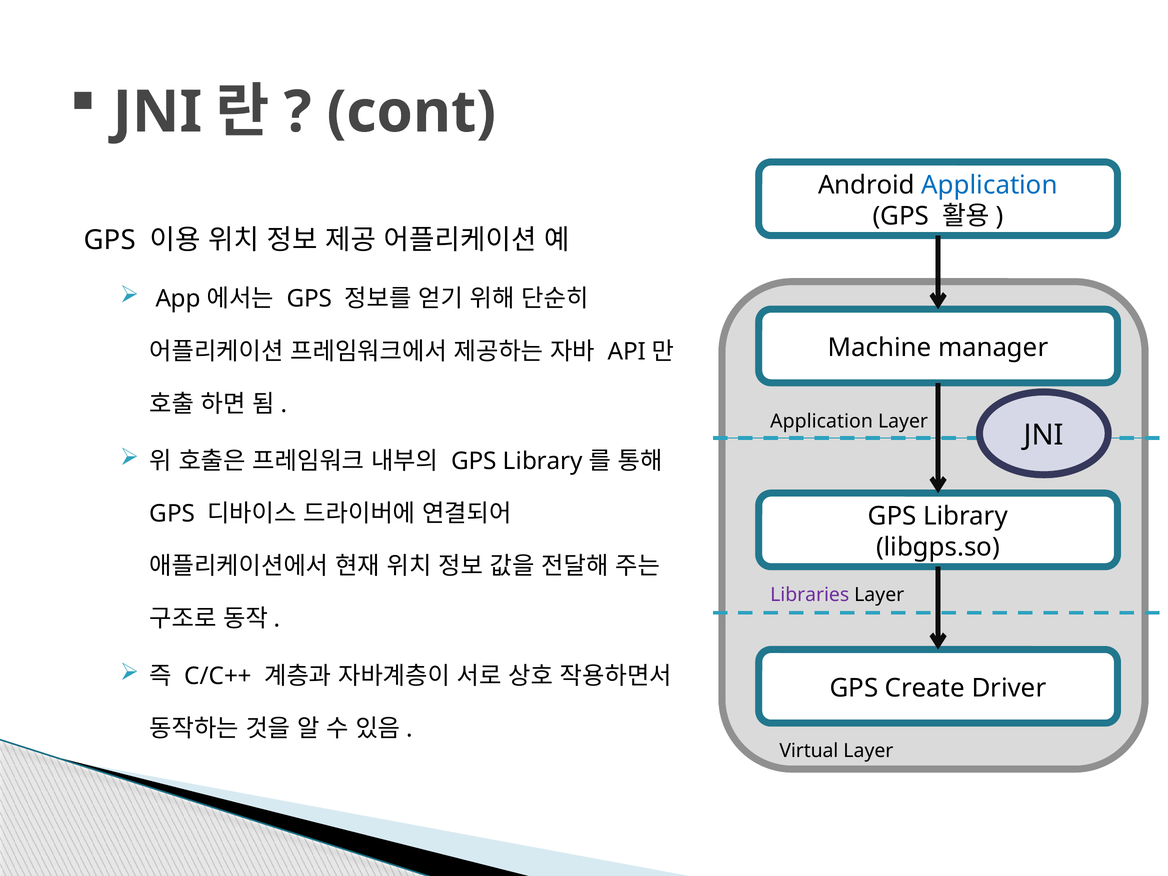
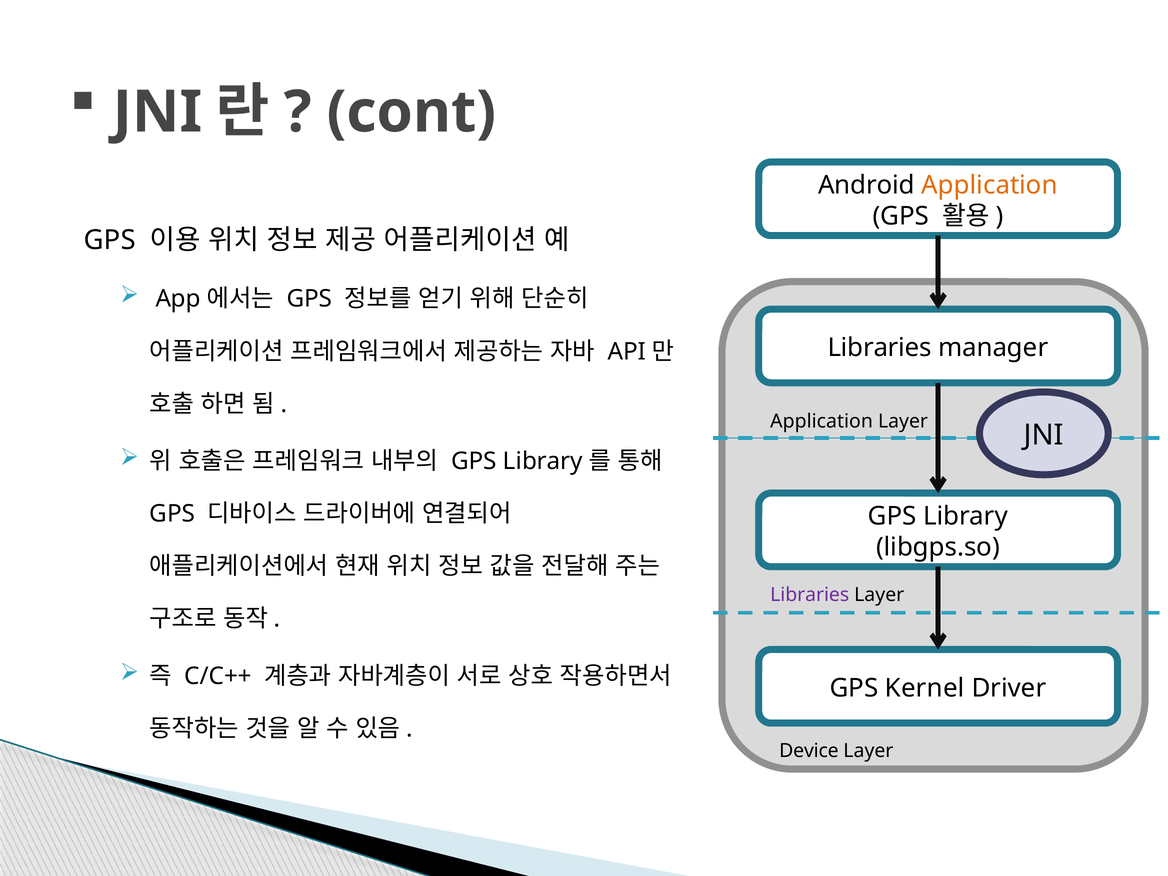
Application colour: blue -> orange (990, 185)
Machine: Machine -> Libraries (880, 348)
Create: Create -> Kernel (925, 688)
Virtual: Virtual -> Device (809, 751)
